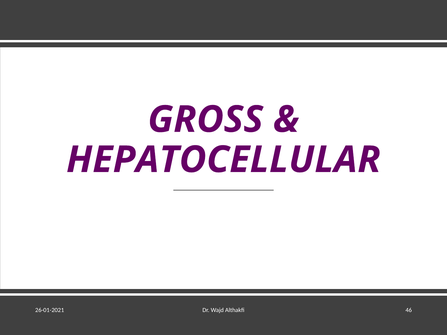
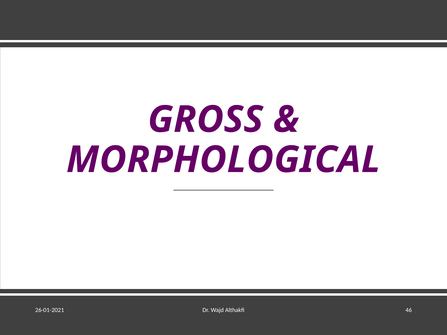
HEPATOCELLULAR: HEPATOCELLULAR -> MORPHOLOGICAL (223, 160)
